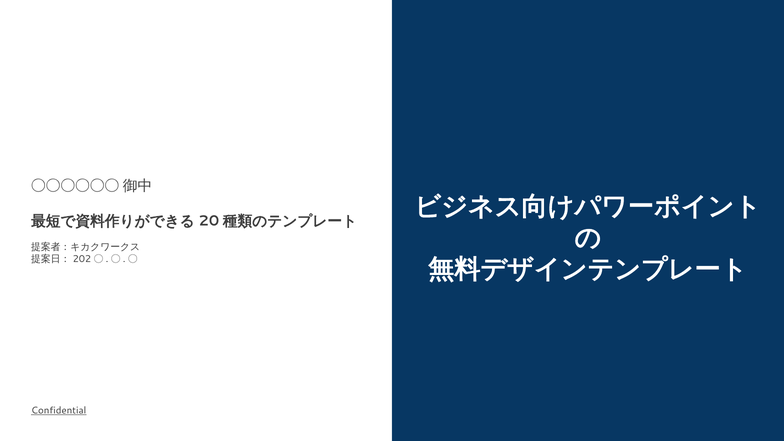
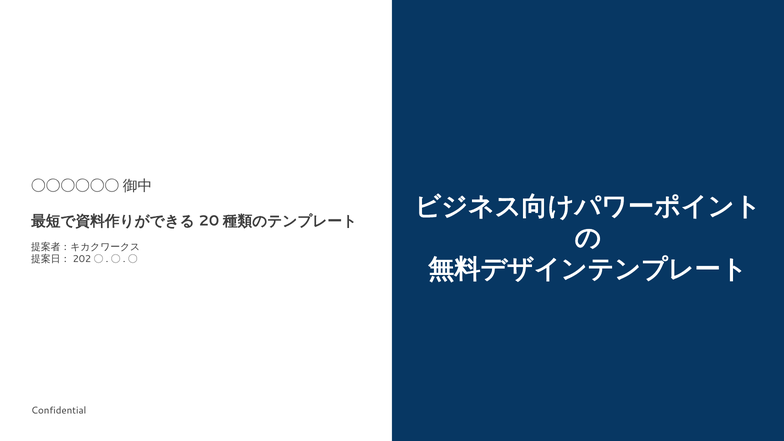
Confidential underline: present -> none (59, 411)
